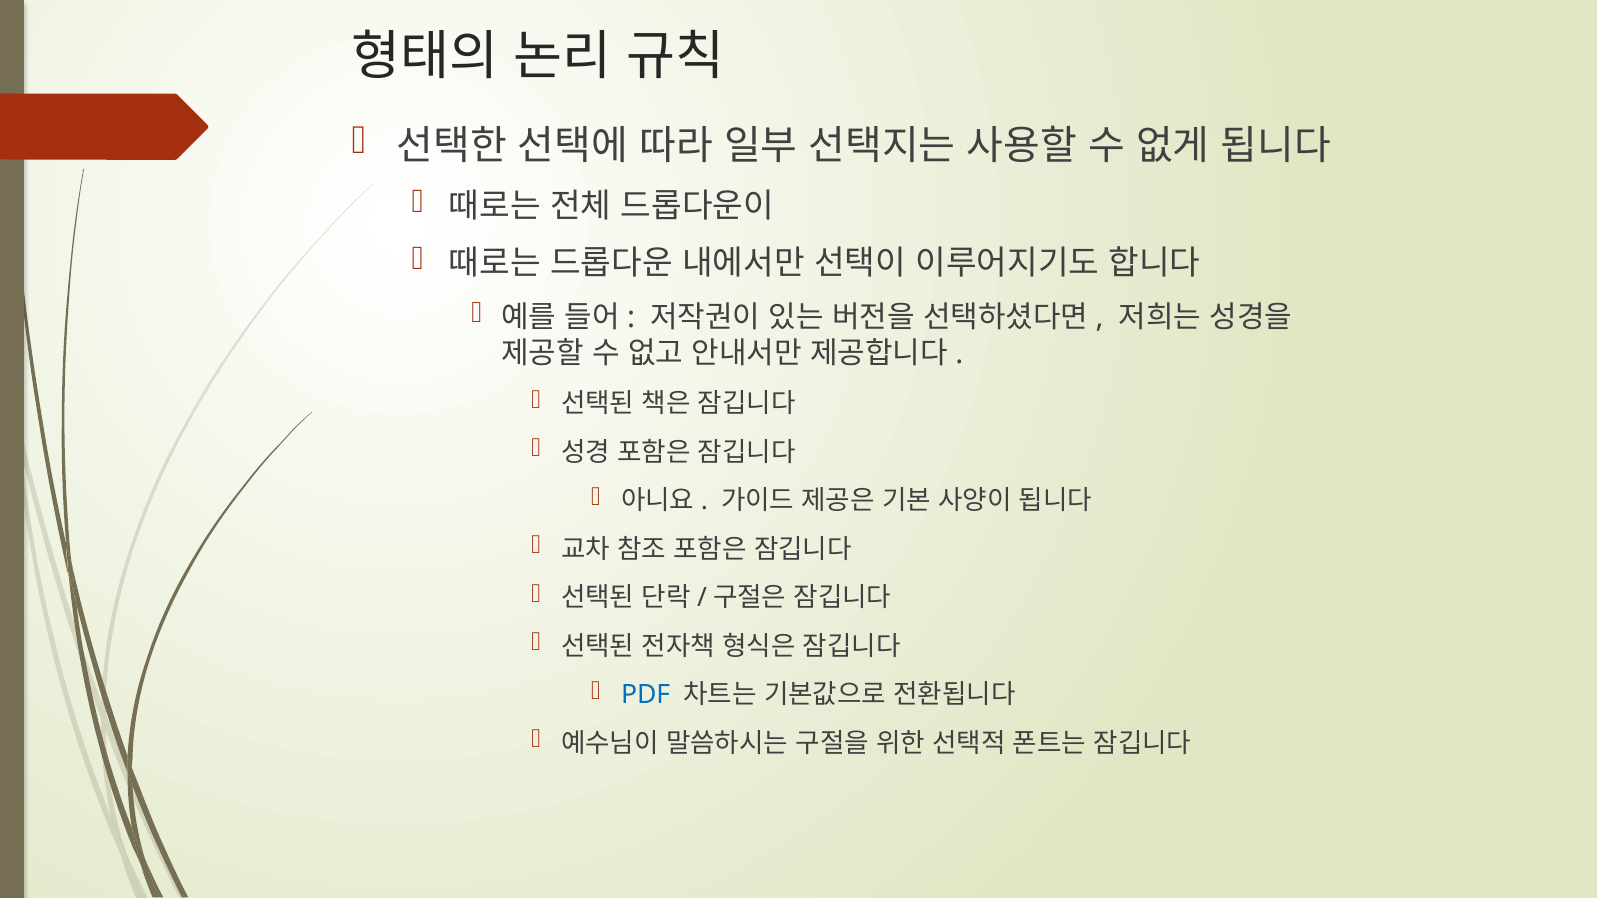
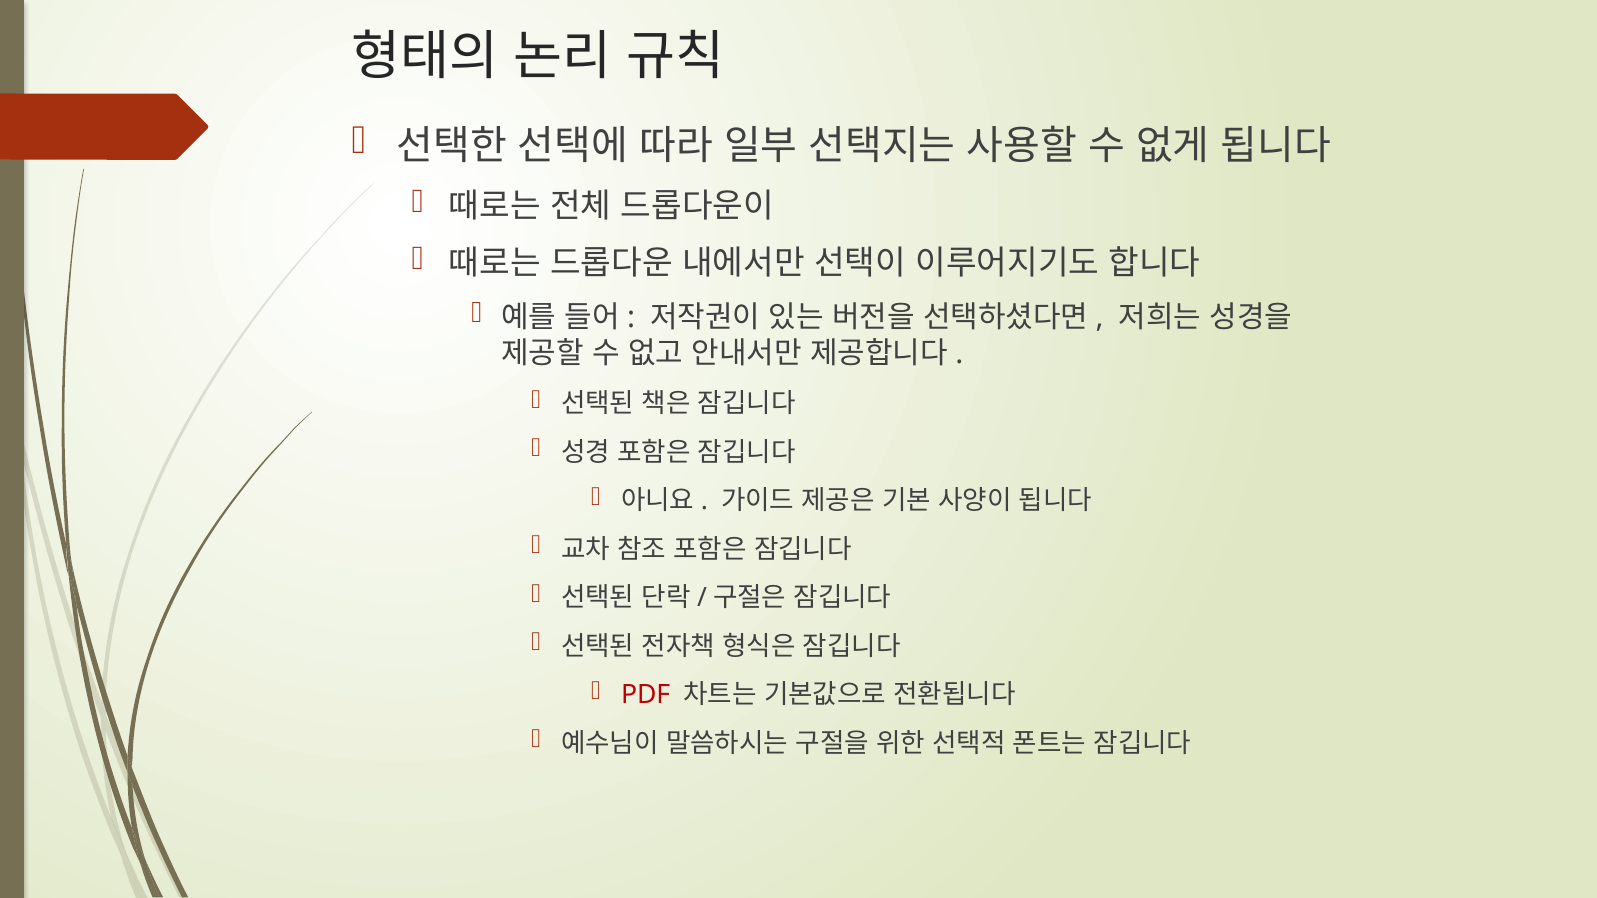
PDF colour: blue -> red (646, 695)
